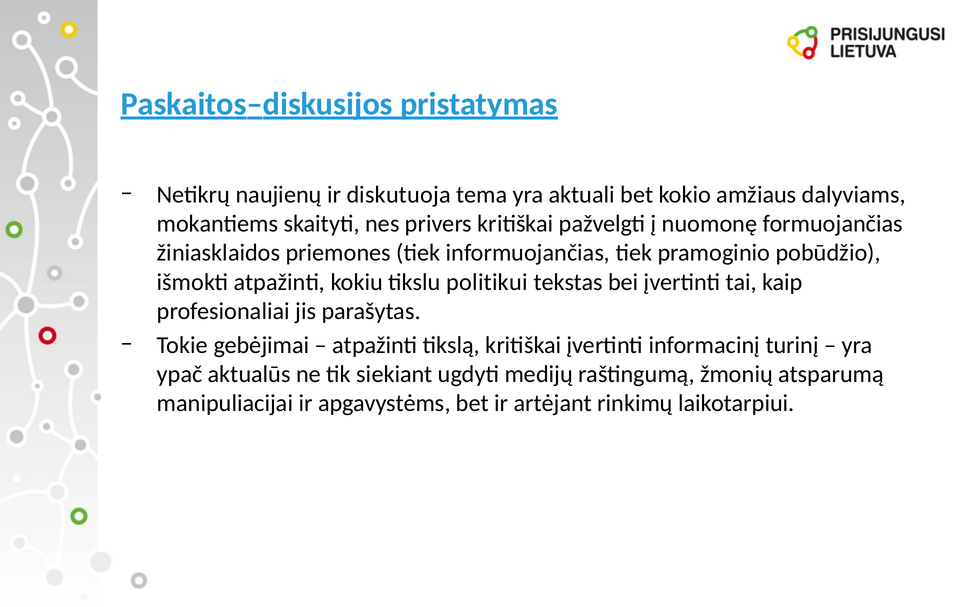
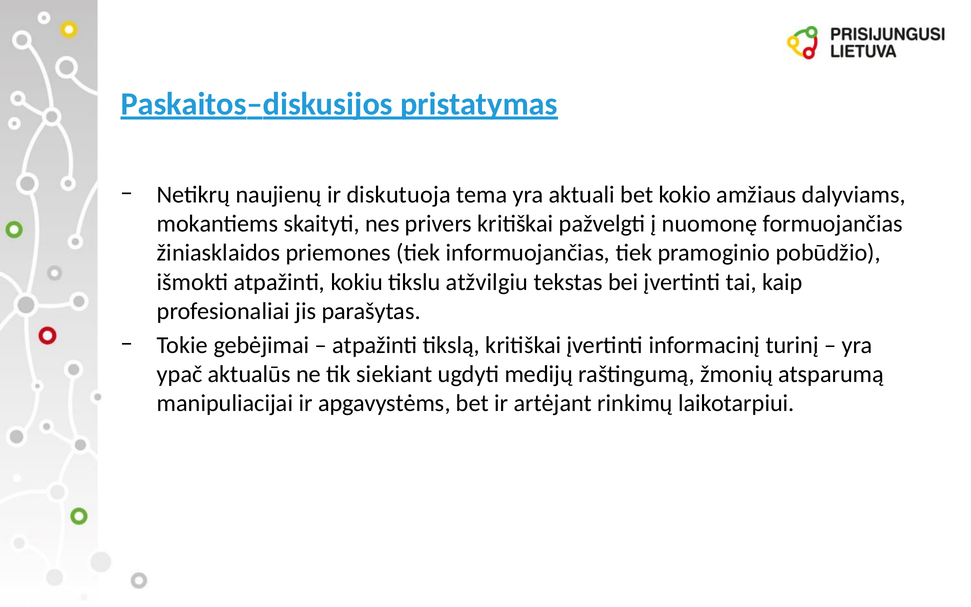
politikui: politikui -> atžvilgiu (487, 282)
